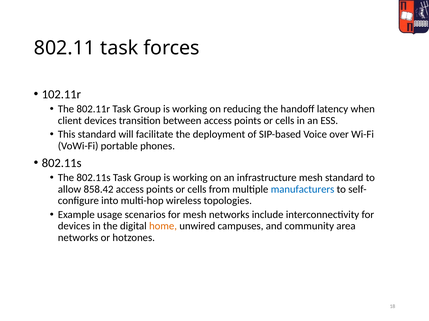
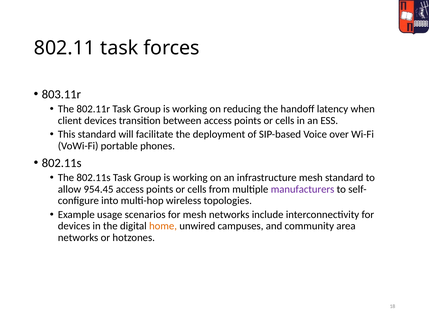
102.11r: 102.11r -> 803.11r (61, 94)
858.42: 858.42 -> 954.45 (99, 190)
manufacturers colour: blue -> purple (303, 190)
